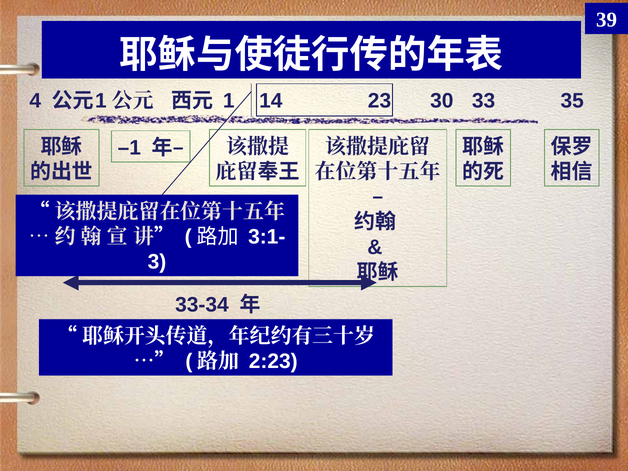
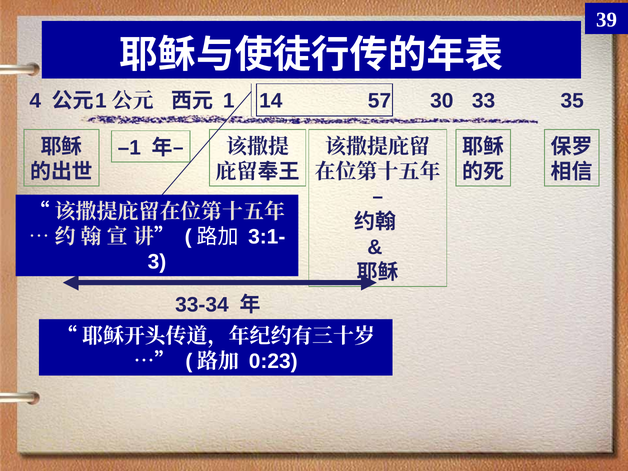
23: 23 -> 57 (380, 101)
2:23: 2:23 -> 0:23 (273, 361)
